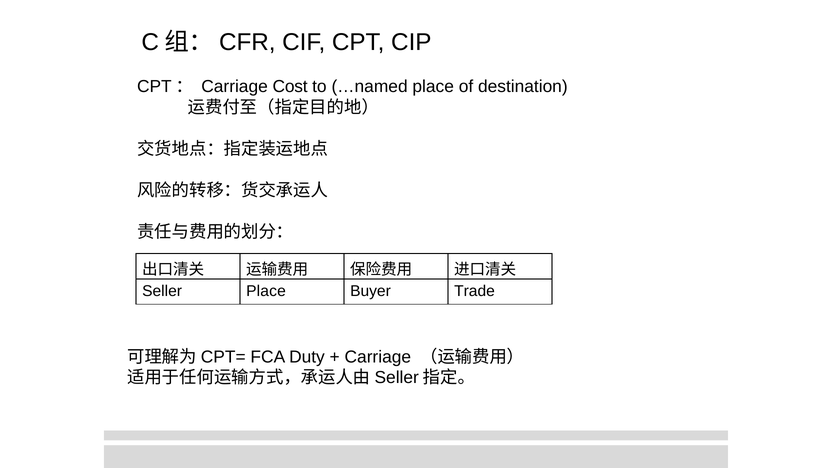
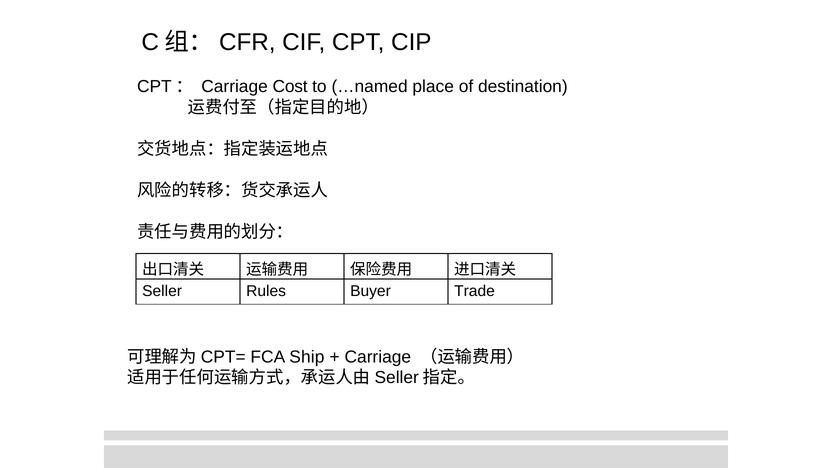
Seller Place: Place -> Rules (266, 291)
Duty: Duty -> Ship (307, 357)
